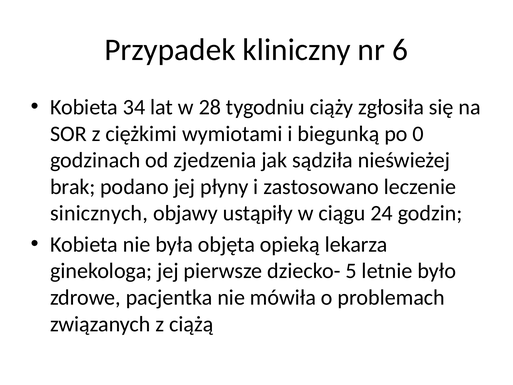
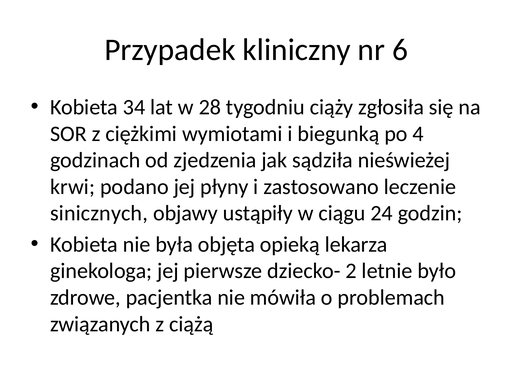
0: 0 -> 4 (418, 134)
brak: brak -> krwi (73, 187)
5: 5 -> 2 (351, 271)
